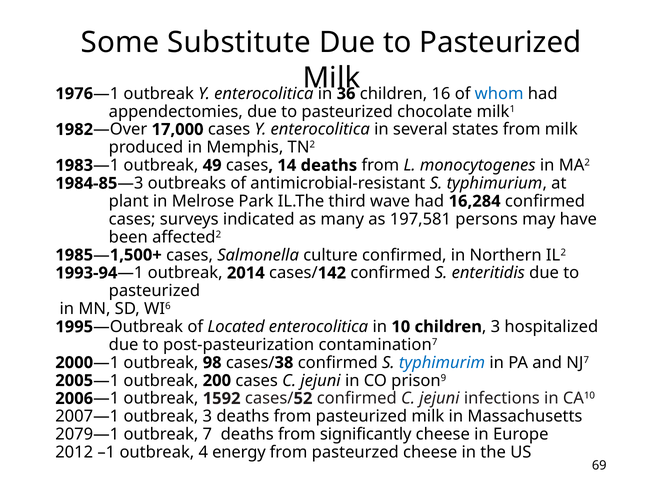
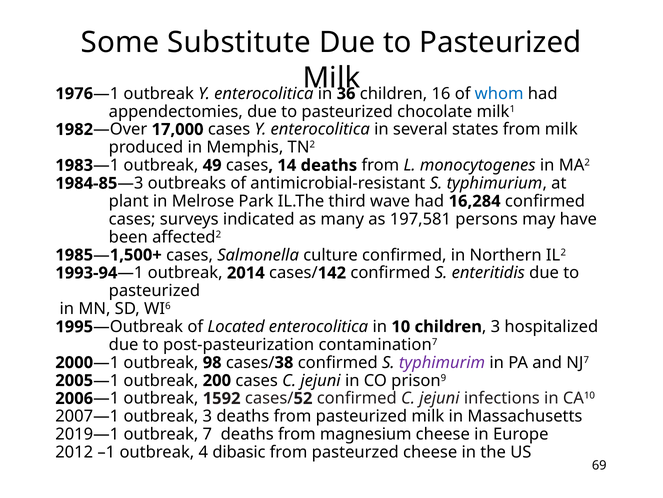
typhimurim colour: blue -> purple (442, 362)
2079—1: 2079—1 -> 2019—1 (87, 434)
significantly: significantly -> magnesium (366, 434)
energy: energy -> dibasic (239, 452)
